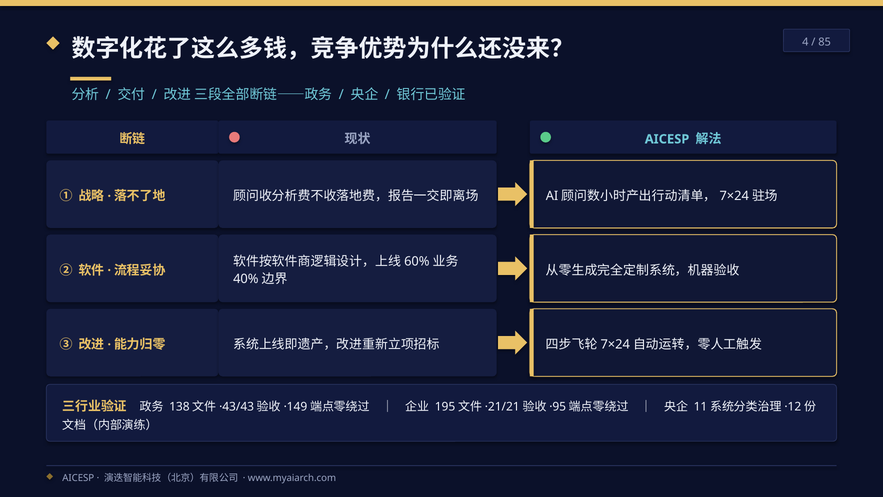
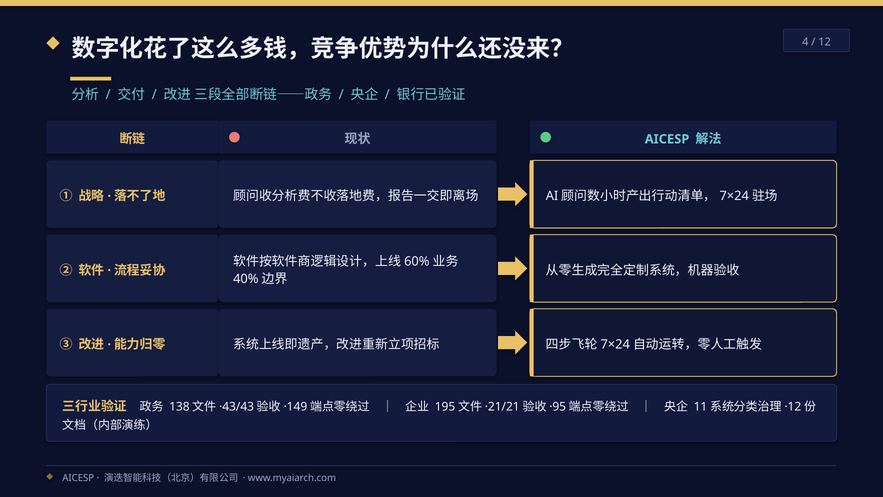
85: 85 -> 12 (825, 42)
